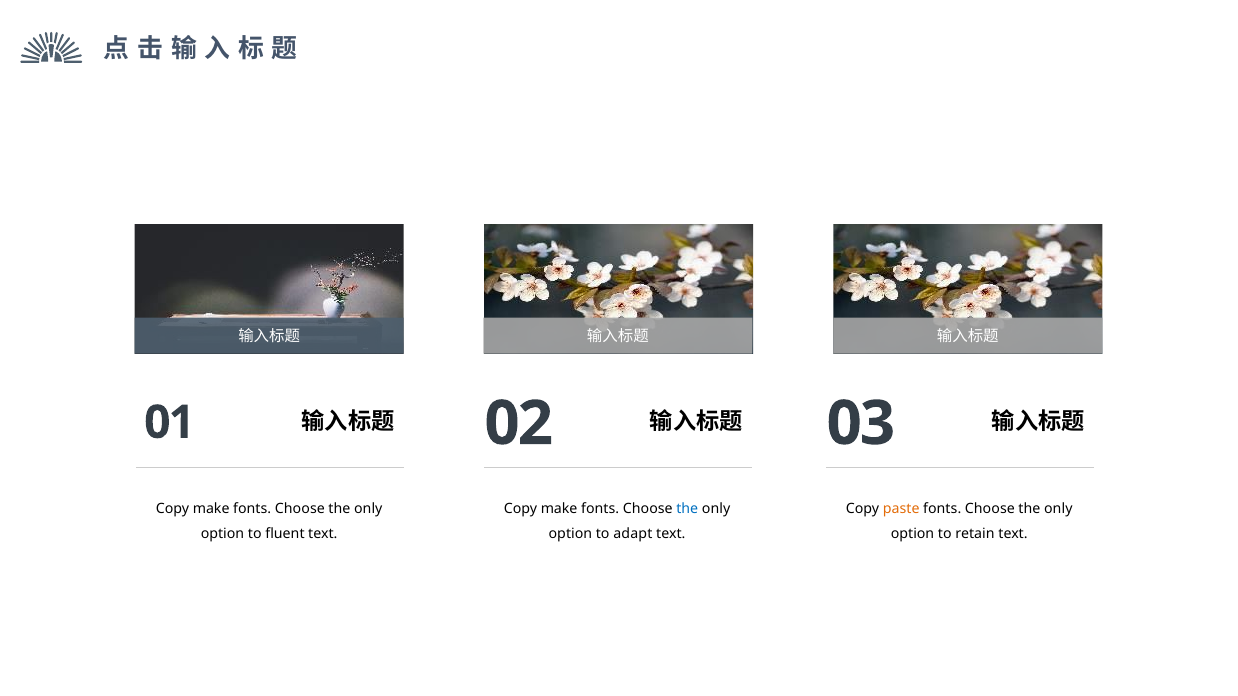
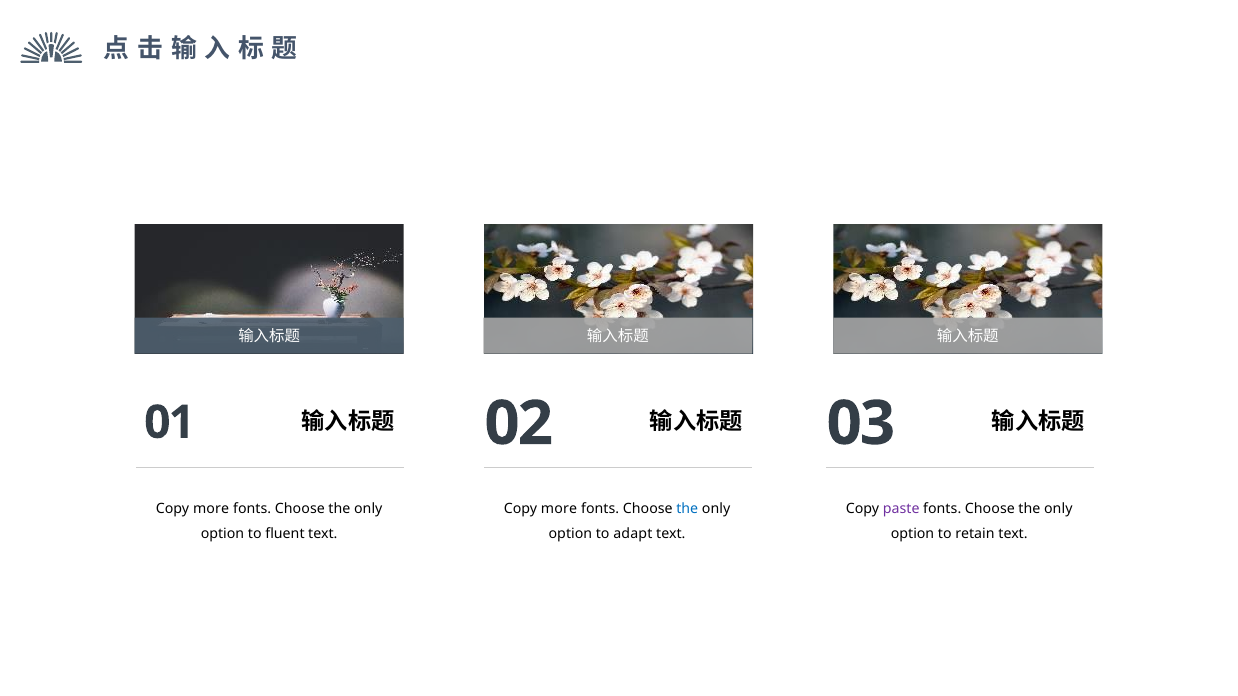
make: make -> more (211, 509)
make: make -> more (559, 509)
paste colour: orange -> purple (901, 509)
